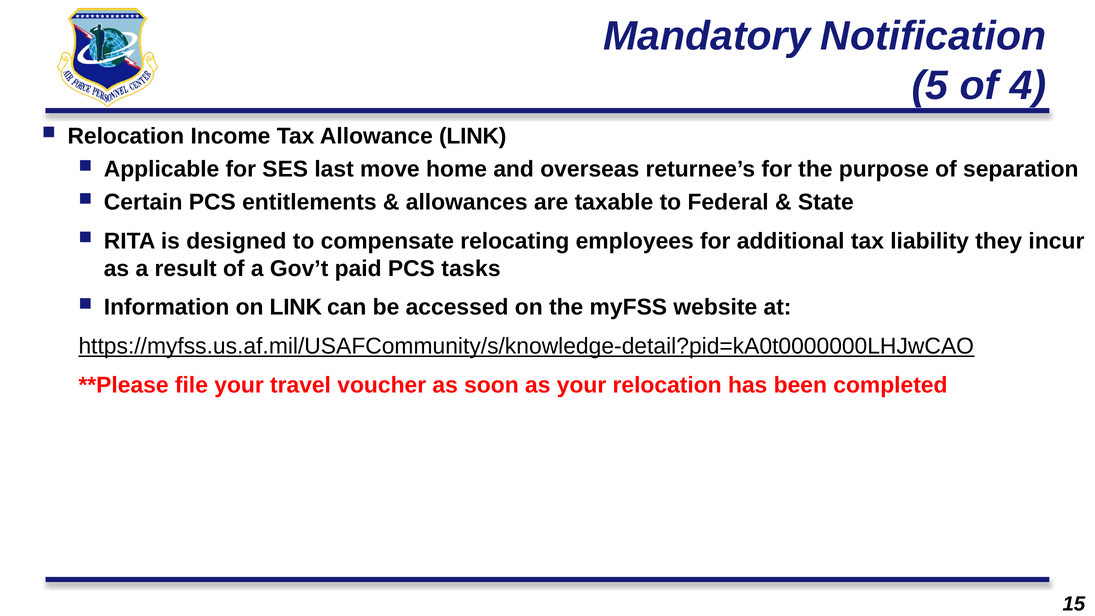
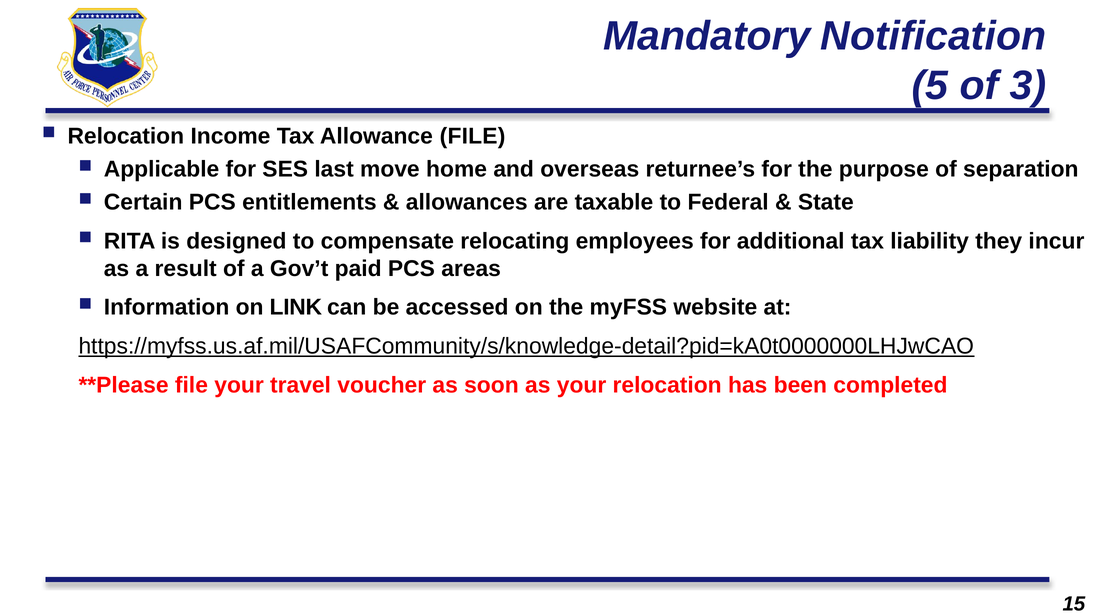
4: 4 -> 3 (1028, 86)
Allowance LINK: LINK -> FILE (473, 136)
tasks: tasks -> areas (471, 269)
